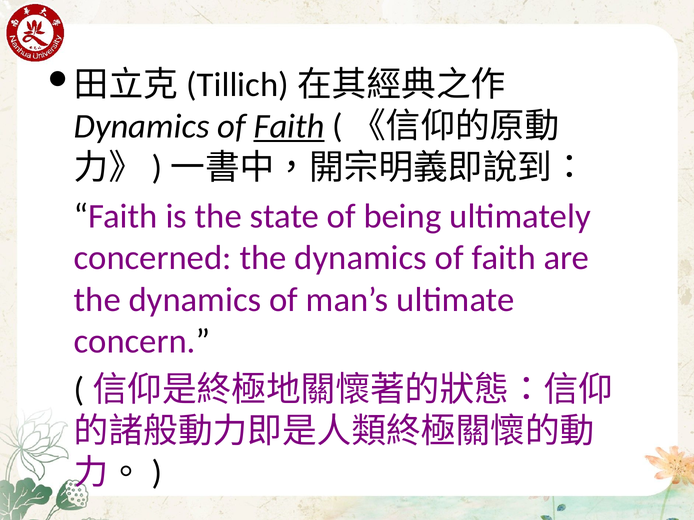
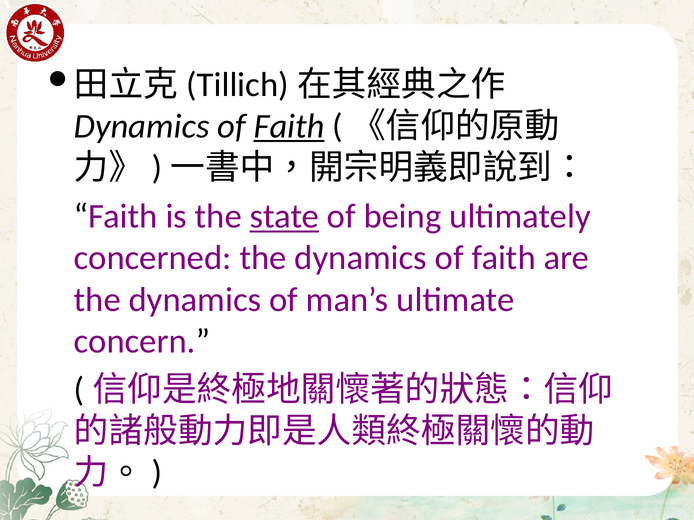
state underline: none -> present (284, 217)
